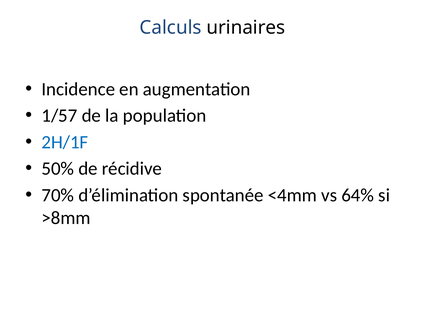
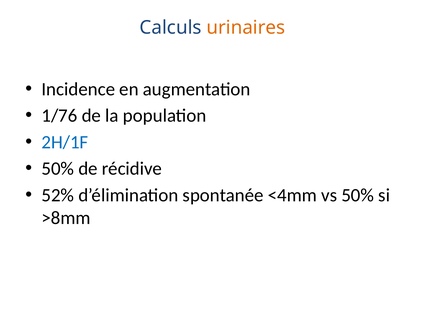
urinaires colour: black -> orange (246, 28)
1/57: 1/57 -> 1/76 (59, 116)
70%: 70% -> 52% (58, 195)
vs 64%: 64% -> 50% (358, 195)
